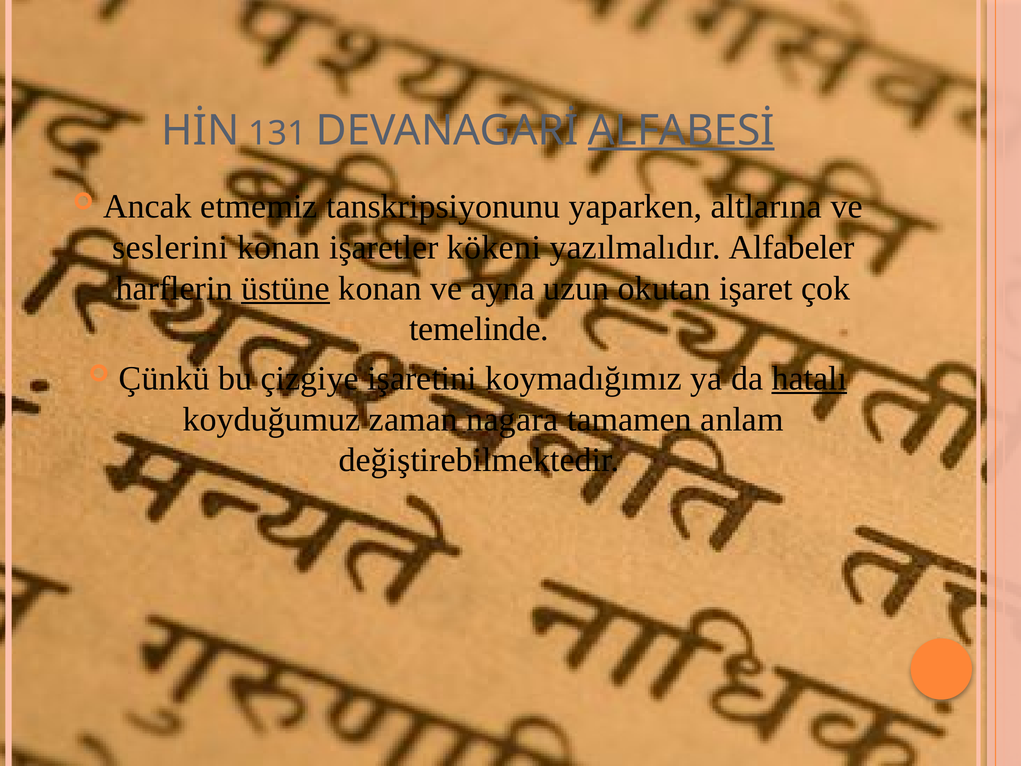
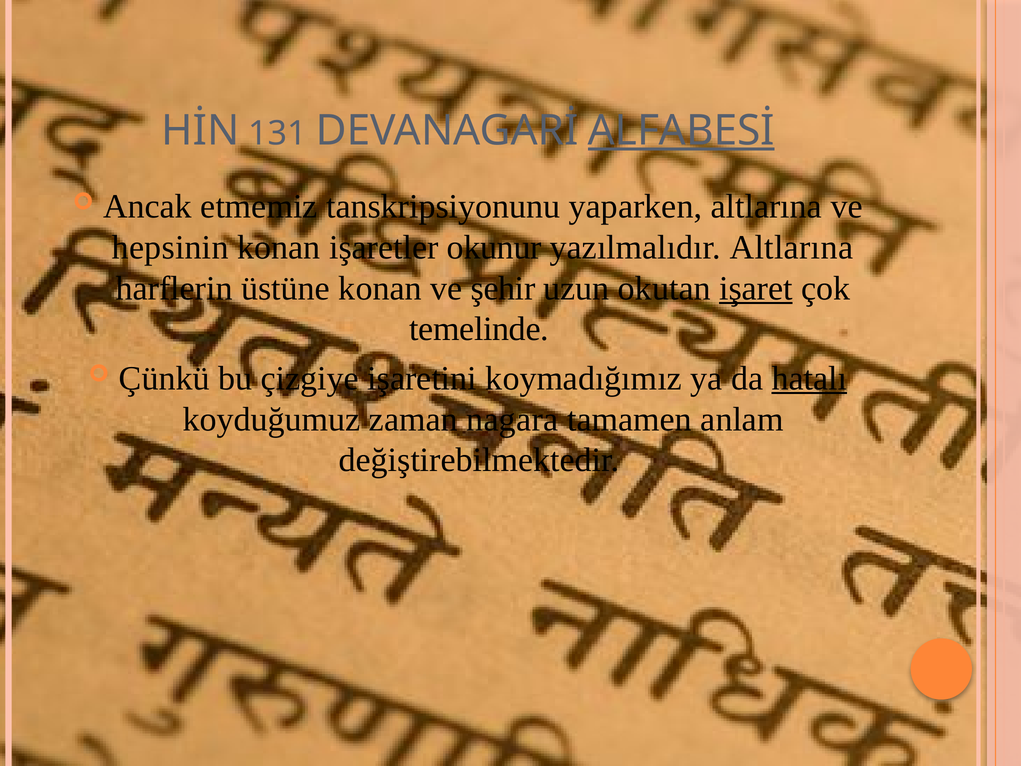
seslerini: seslerini -> hepsinin (170, 247)
kökeni: kökeni -> okunur (494, 247)
yazılmalıdır Alfabeler: Alfabeler -> Altlarına (791, 247)
üstüne underline: present -> none (286, 288)
ayna: ayna -> şehir (503, 288)
işaret underline: none -> present (756, 288)
